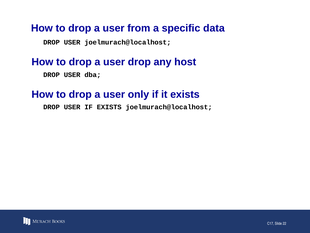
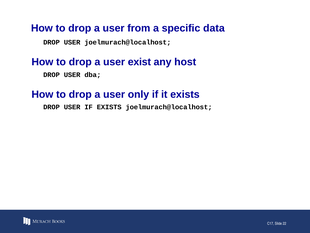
user drop: drop -> exist (139, 62)
